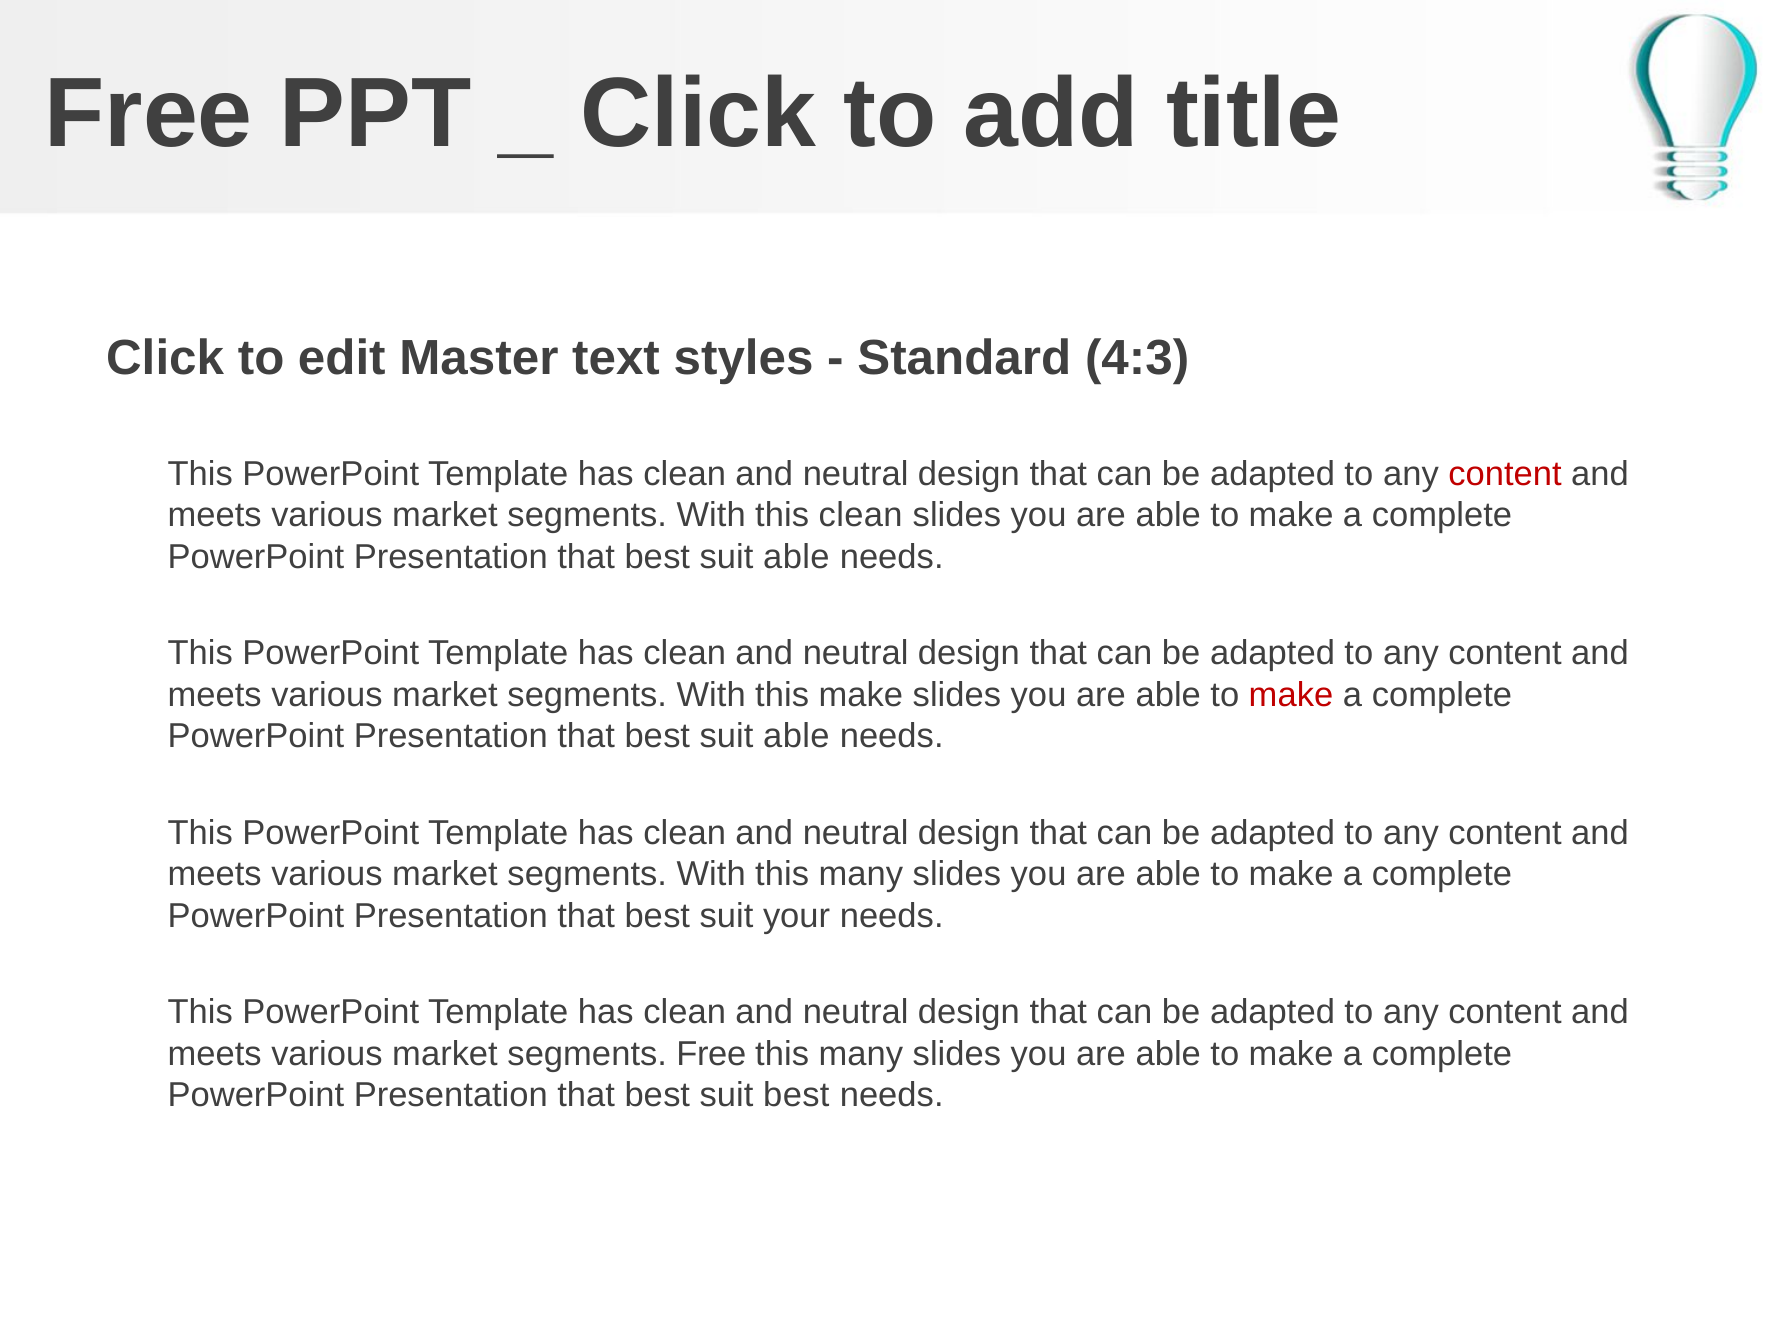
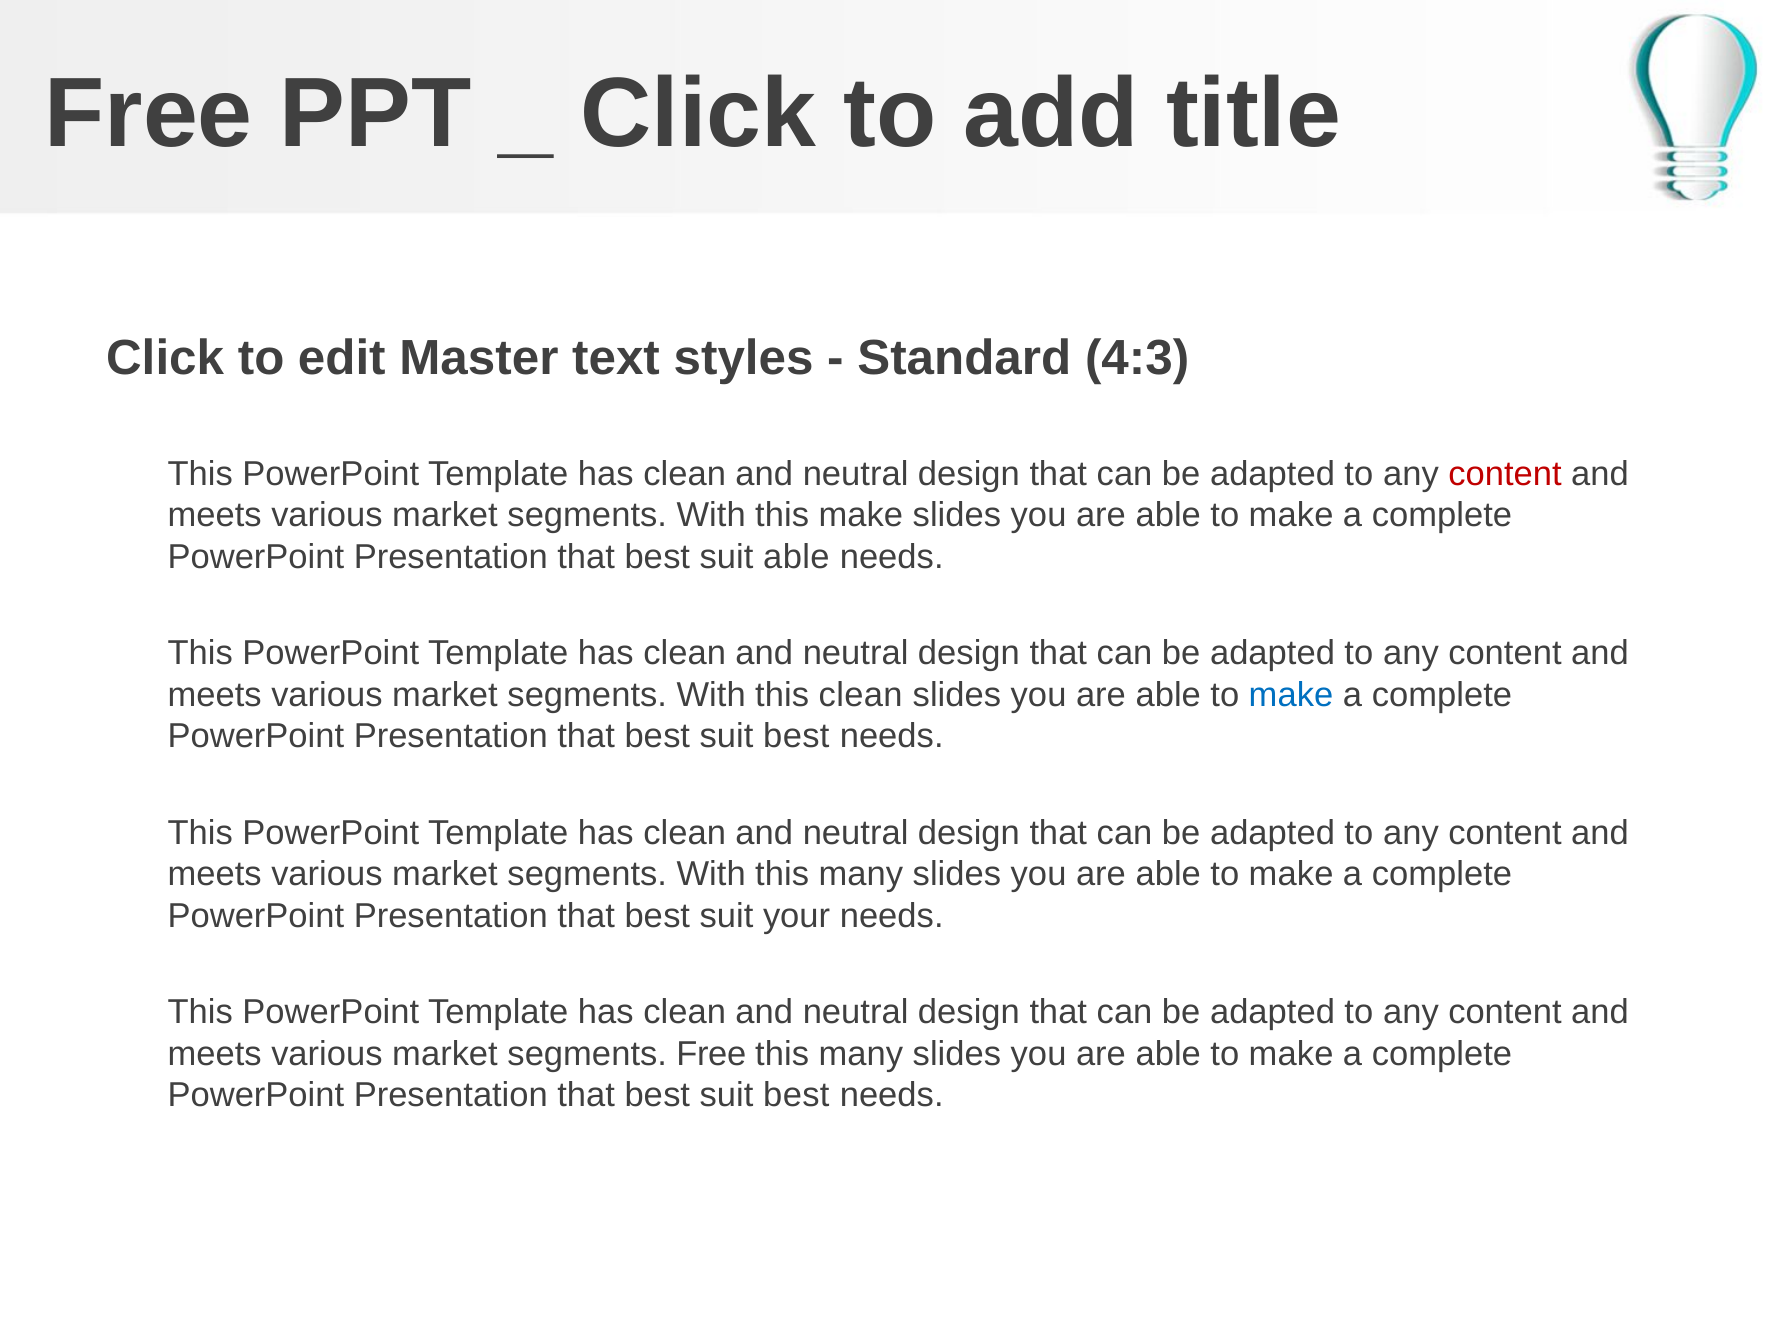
this clean: clean -> make (861, 515)
this make: make -> clean (861, 695)
make colour: red -> blue (1291, 695)
able: able -> best (796, 736)
